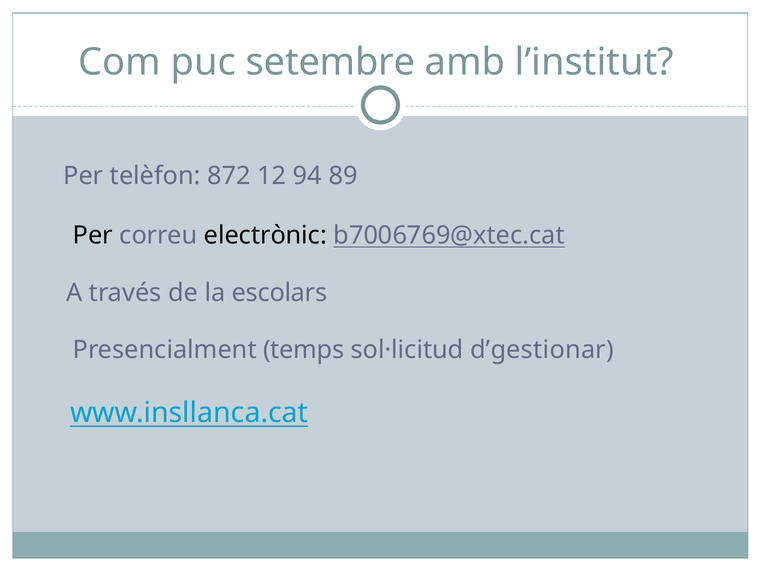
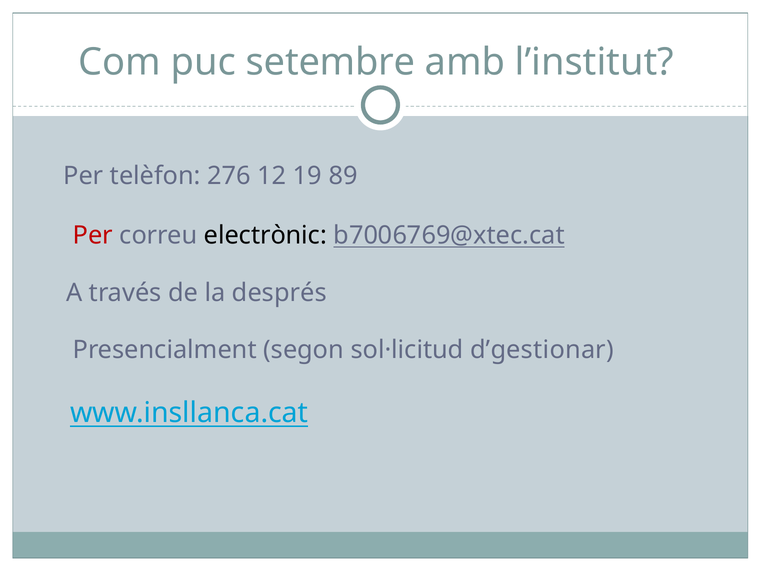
872: 872 -> 276 (229, 176)
94: 94 -> 19 (307, 176)
Per colour: black -> red (93, 235)
escolars: escolars -> després (279, 293)
temps: temps -> segon (304, 350)
